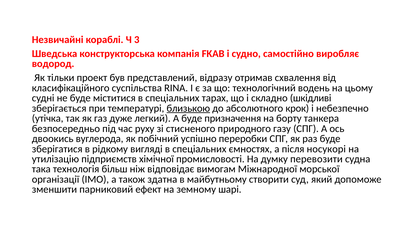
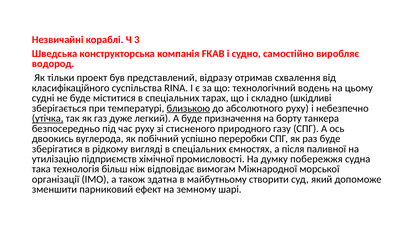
абсолютного крок: крок -> руху (297, 108)
утічка underline: none -> present (48, 119)
носукорі: носукорі -> паливної (326, 149)
перевозити: перевозити -> побережжя (316, 159)
